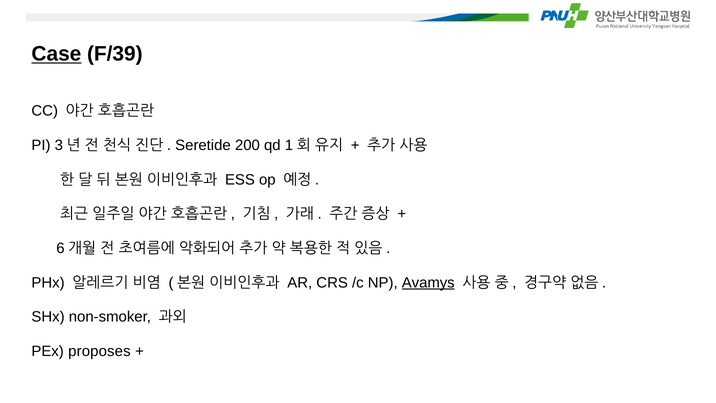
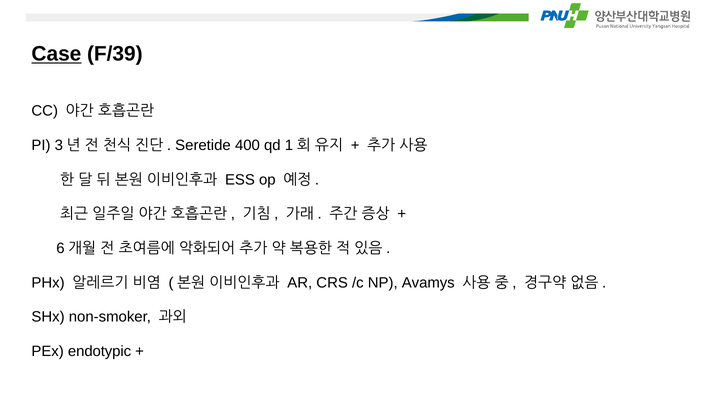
200: 200 -> 400 (247, 145)
Avamys underline: present -> none (428, 283)
proposes: proposes -> endotypic (100, 351)
